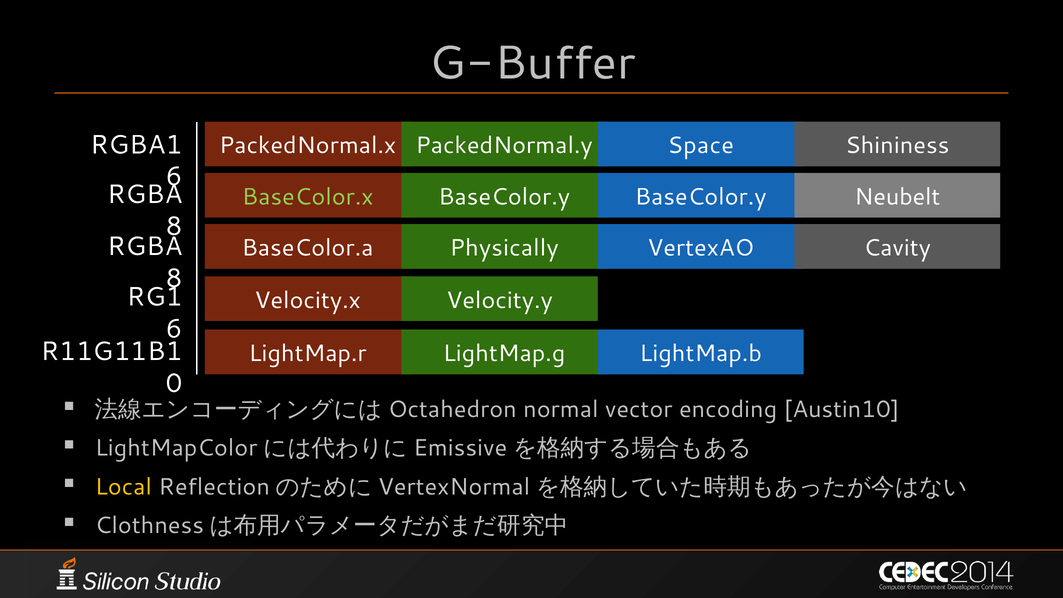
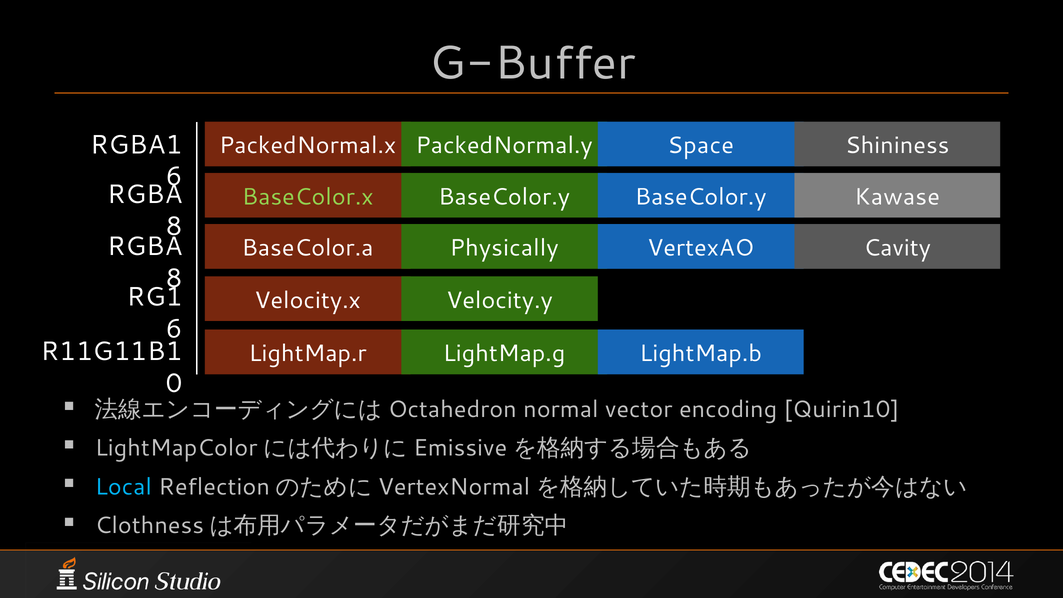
Neubelt: Neubelt -> Kawase (897, 197)
Austin10: Austin10 -> Quirin10 (842, 409)
Local colour: yellow -> light blue (123, 487)
